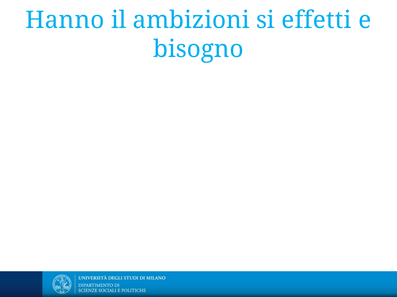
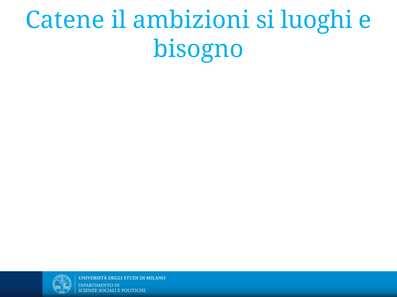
Hanno: Hanno -> Catene (65, 20)
effetti: effetti -> luoghi (317, 20)
